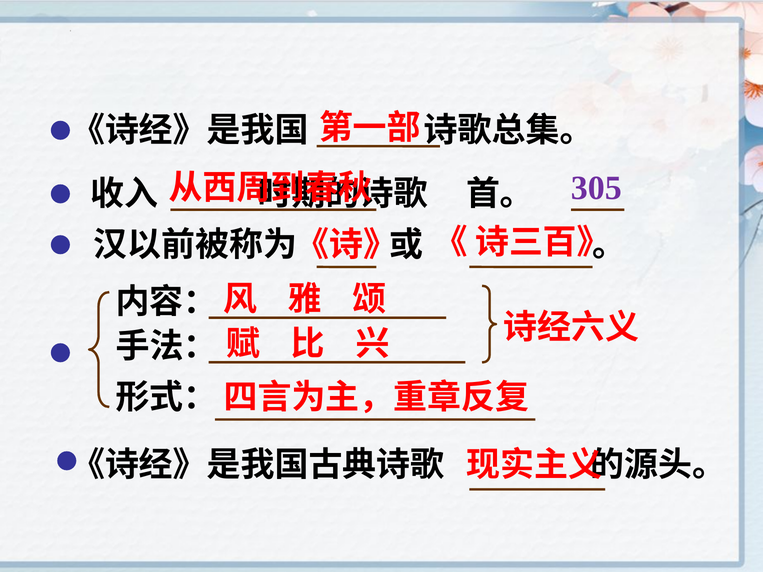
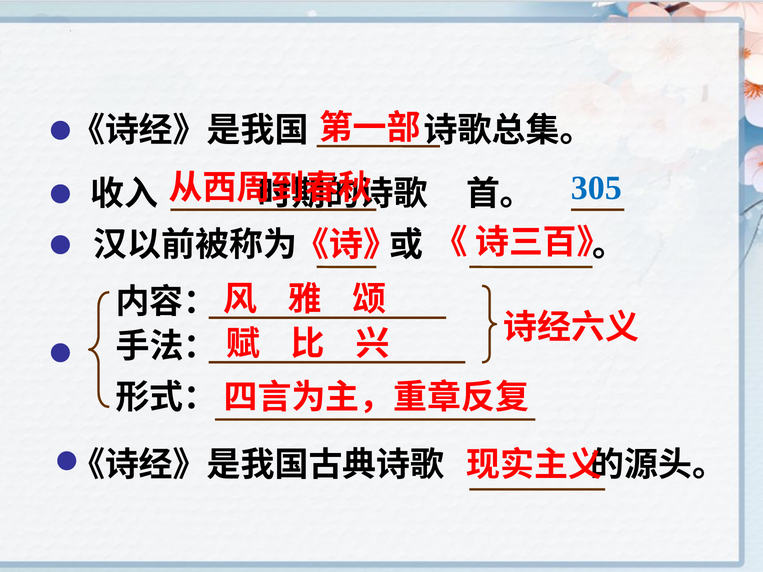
305 colour: purple -> blue (596, 188)
